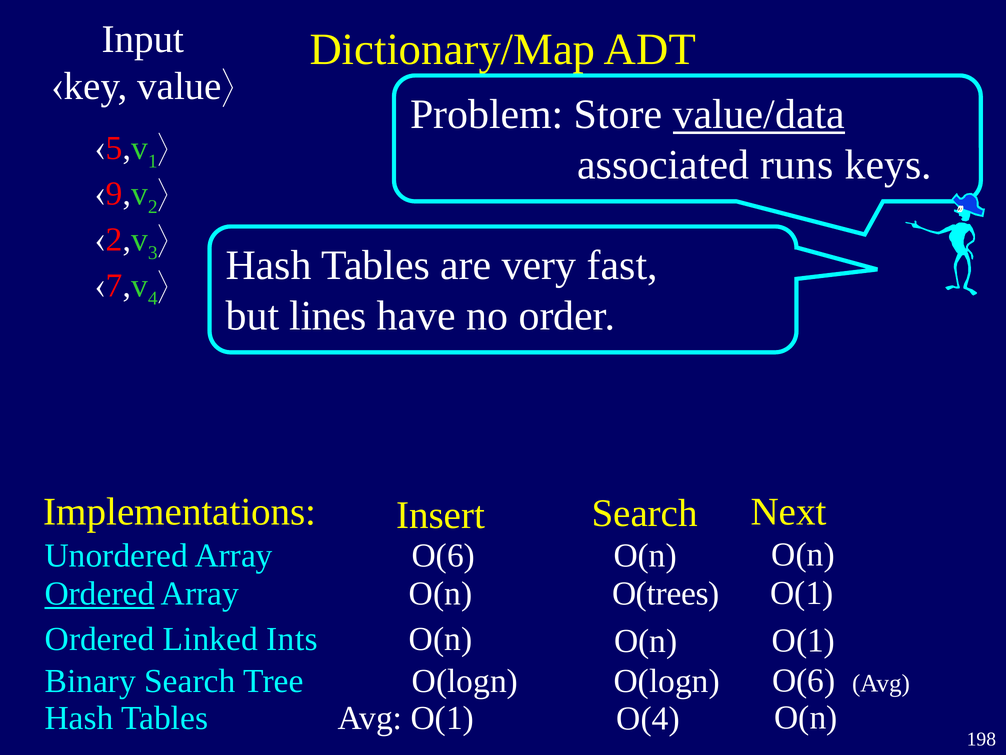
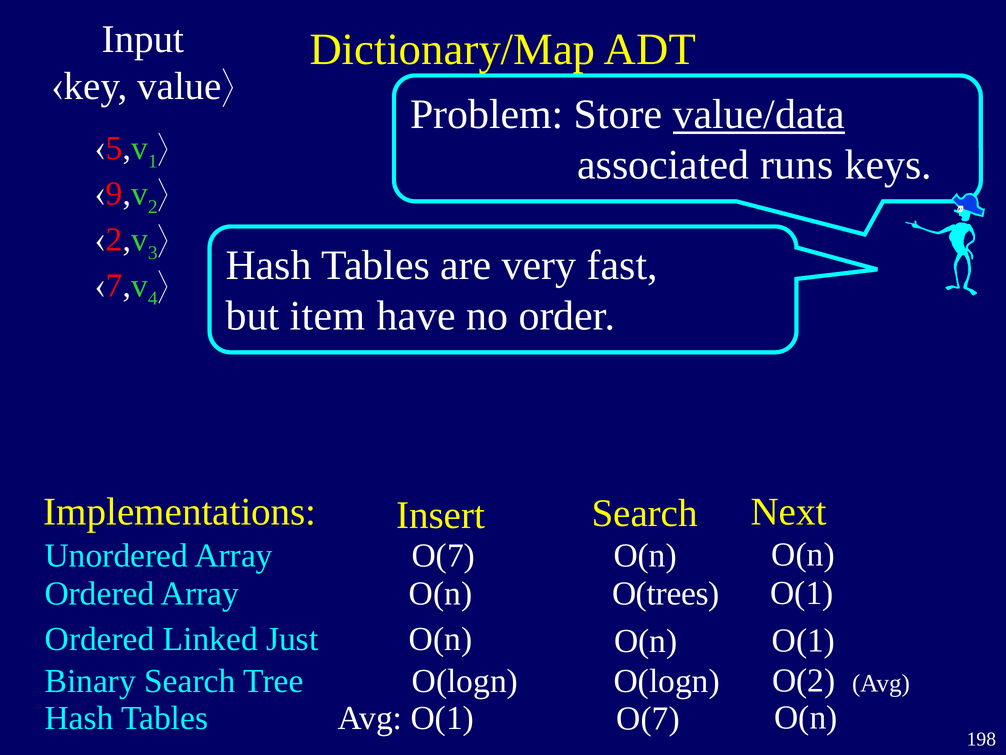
lines: lines -> item (328, 316)
O(6: O(6 -> O(7 (443, 555)
Ordered underline: present -> none (99, 593)
Ints: Ints -> Just (292, 639)
O(6: O(6 -> O(2 (804, 680)
O(1 O(4: O(4 -> O(7 (648, 718)
